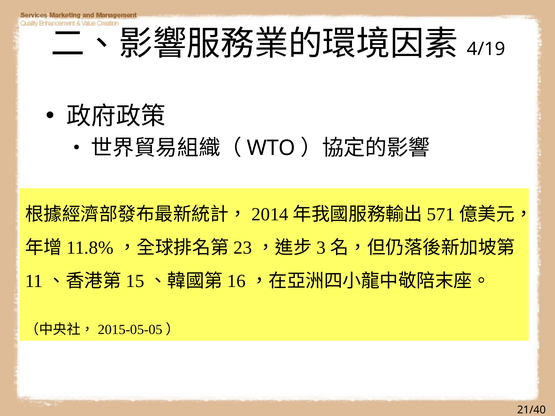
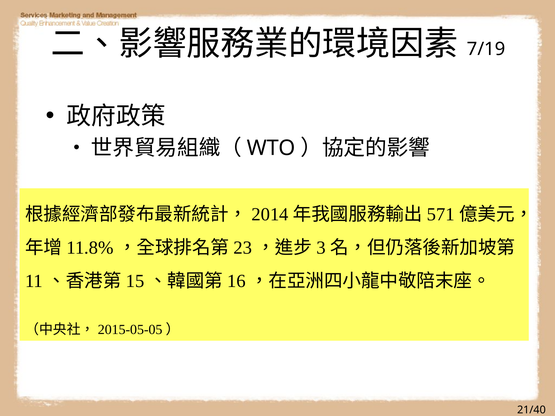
4/19: 4/19 -> 7/19 (486, 49)
